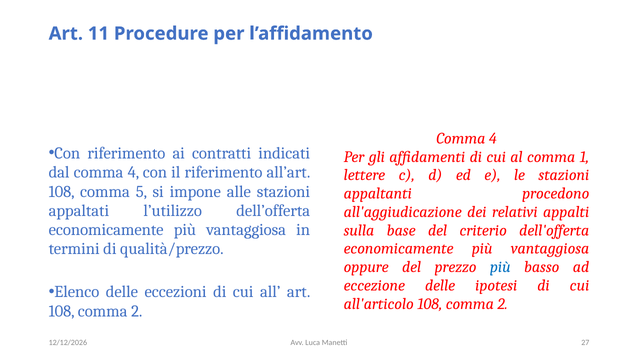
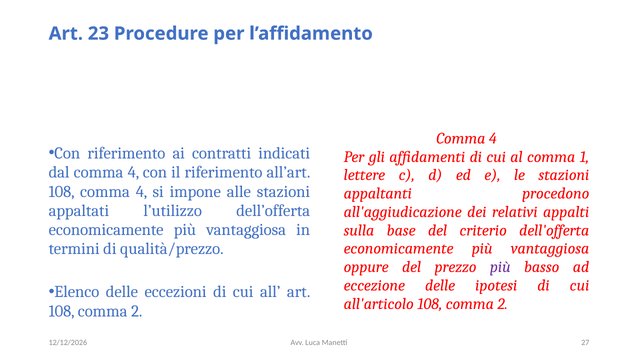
11: 11 -> 23 (98, 34)
108 comma 5: 5 -> 4 (142, 191)
più colour: blue -> purple (500, 267)
